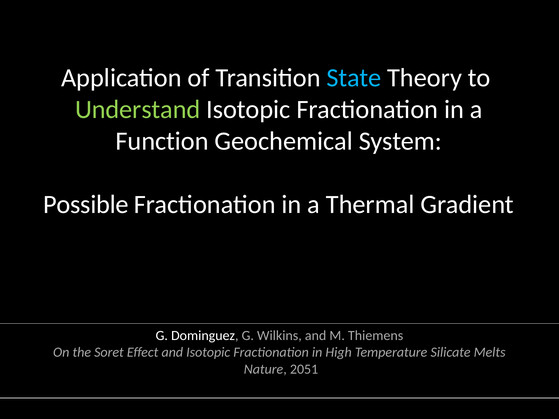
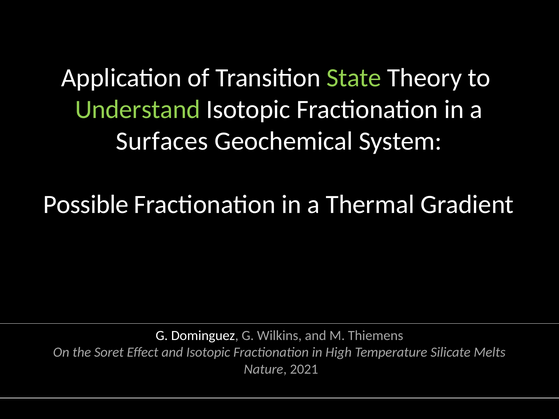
State colour: light blue -> light green (354, 78)
Function: Function -> Surfaces (162, 141)
2051: 2051 -> 2021 (304, 369)
